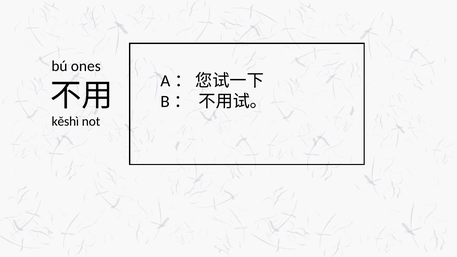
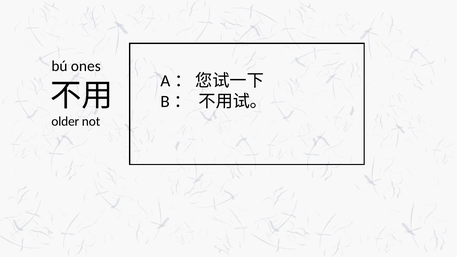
kěshì: kěshì -> older (65, 121)
